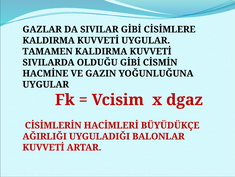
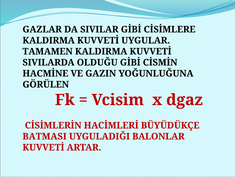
UYGULAR: UYGULAR -> GÖRÜLEN (46, 84)
AĞIRLIĞI: AĞIRLIĞI -> BATMASI (45, 136)
